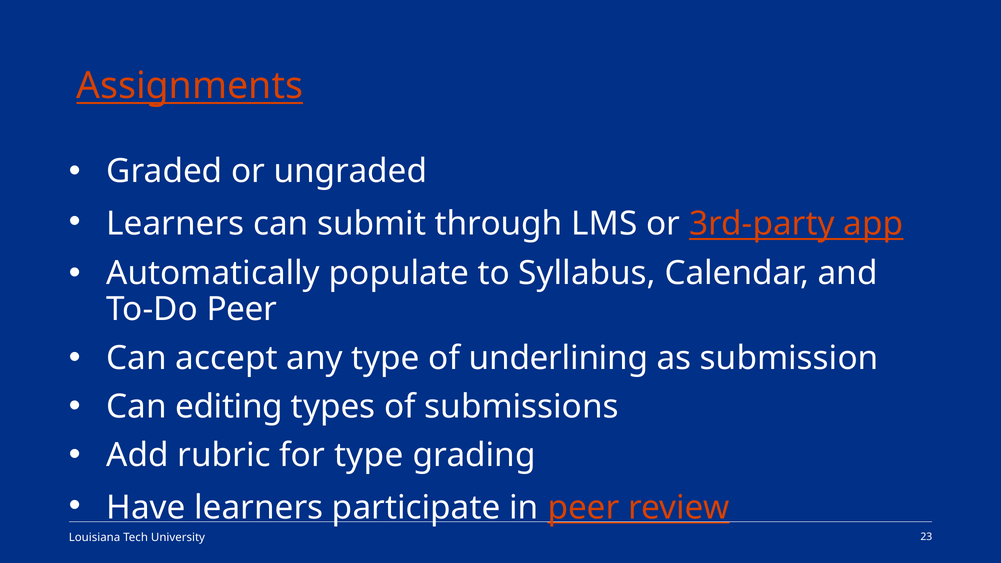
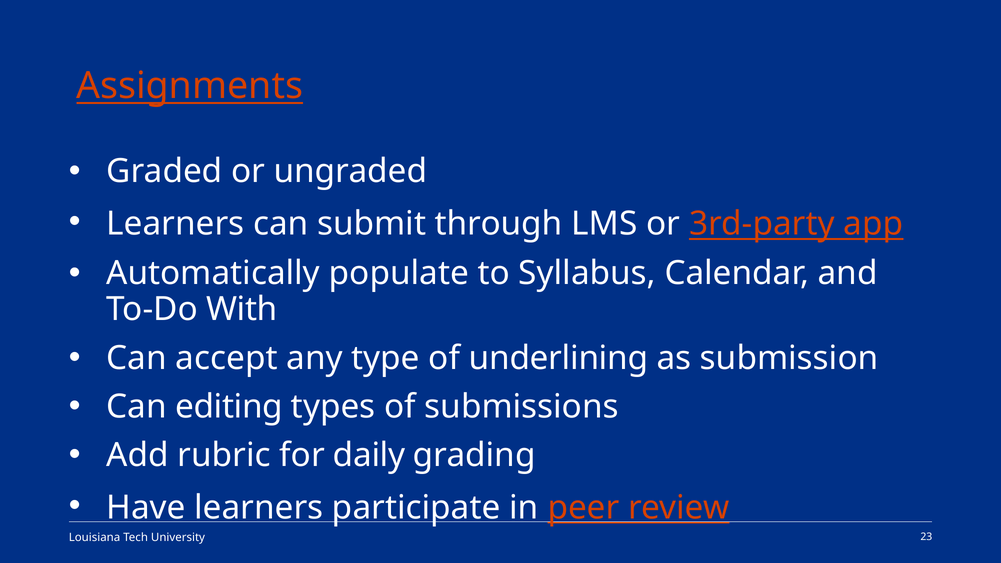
To-Do Peer: Peer -> With (242, 309)
for type: type -> daily (369, 455)
